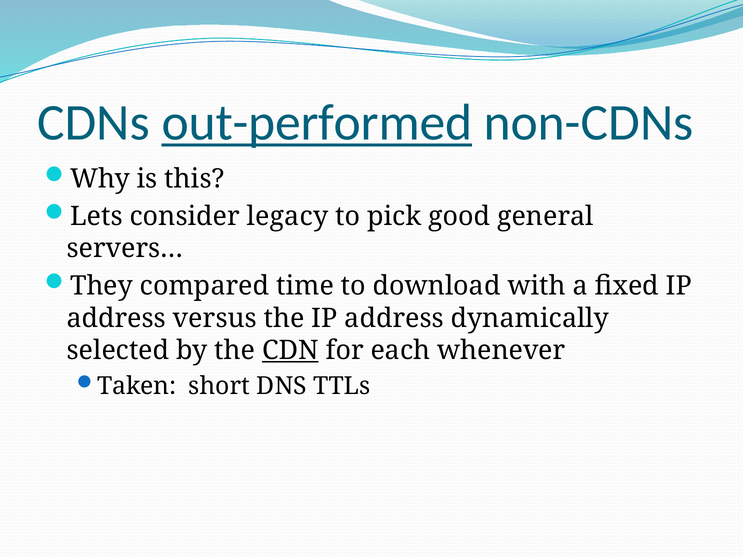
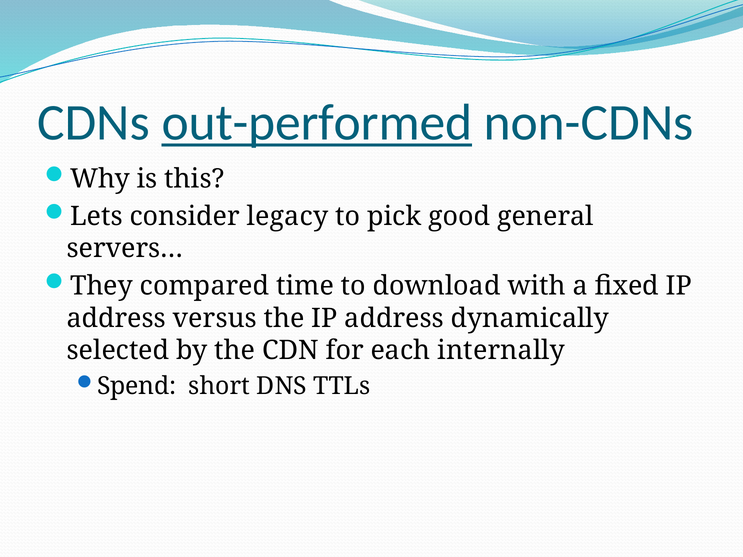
CDN underline: present -> none (290, 351)
whenever: whenever -> internally (501, 351)
Taken: Taken -> Spend (137, 386)
